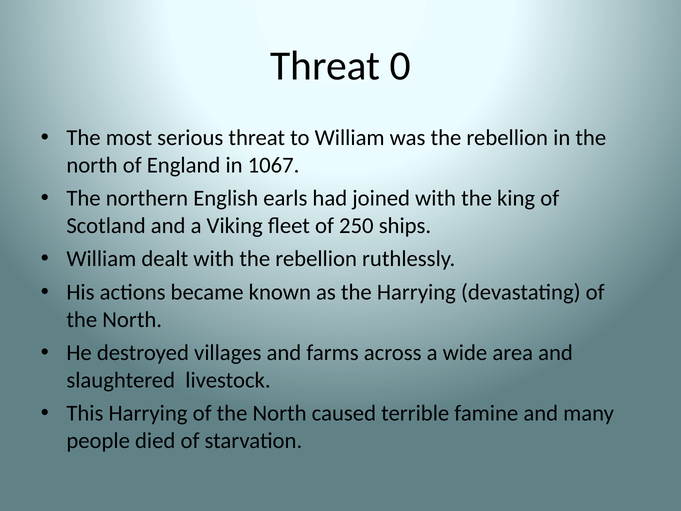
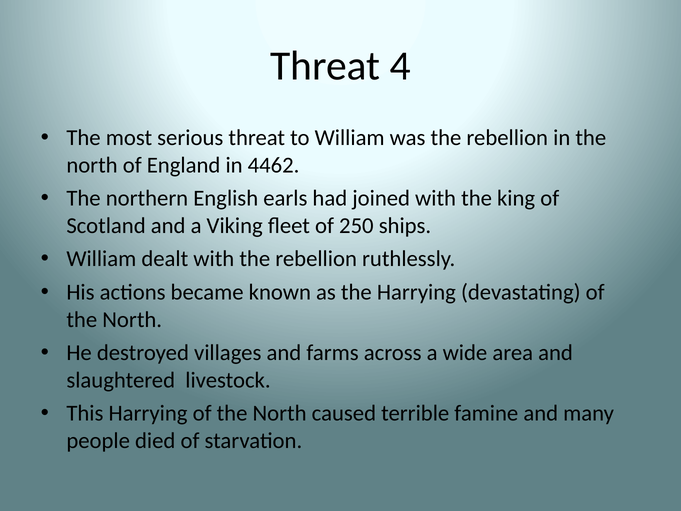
0: 0 -> 4 (400, 66)
1067: 1067 -> 4462 (274, 165)
